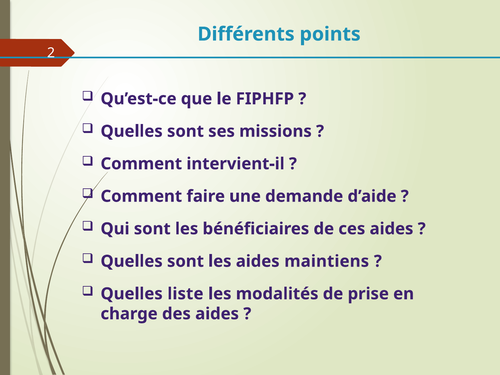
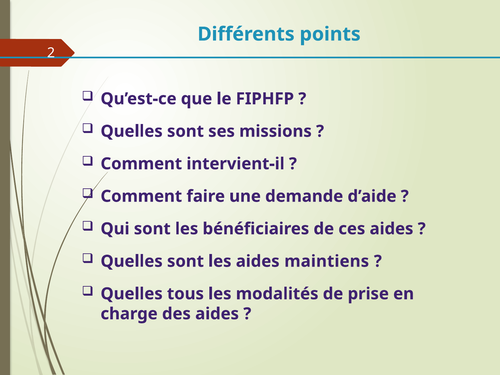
liste: liste -> tous (185, 294)
